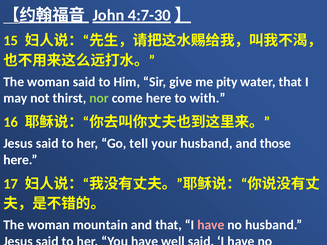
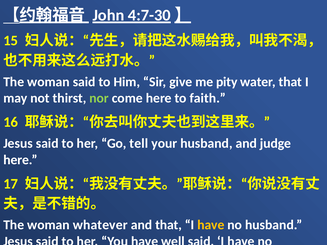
with: with -> faith (208, 98)
those: those -> judge (275, 144)
mountain: mountain -> whatever (100, 225)
have colour: pink -> yellow (211, 225)
